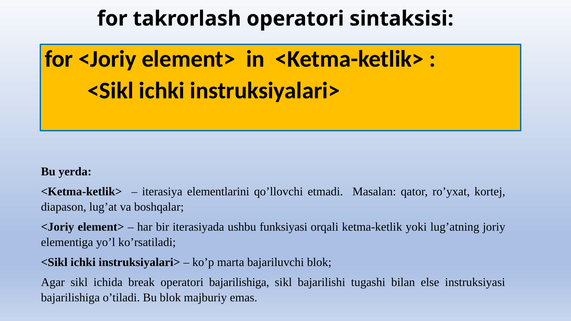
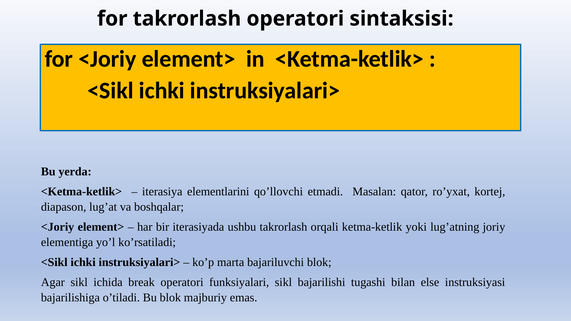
ushbu funksiyasi: funksiyasi -> takrorlash (283, 227)
operatori bajarilishiga: bajarilishiga -> funksiyalari (239, 282)
